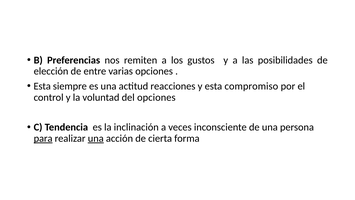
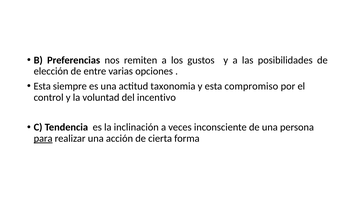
reacciones: reacciones -> taxonomia (173, 86)
del opciones: opciones -> incentivo (156, 97)
una underline: present -> none (96, 138)
